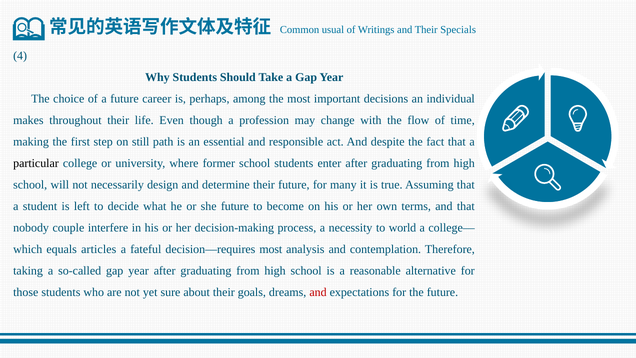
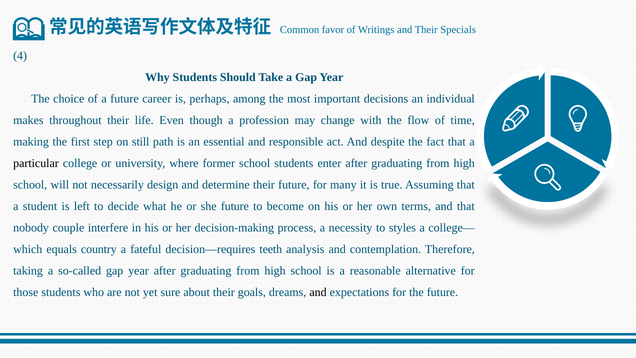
usual: usual -> favor (333, 30)
world: world -> styles (402, 228)
articles: articles -> country (99, 249)
decision—requires most: most -> teeth (271, 249)
and colour: red -> black (318, 292)
